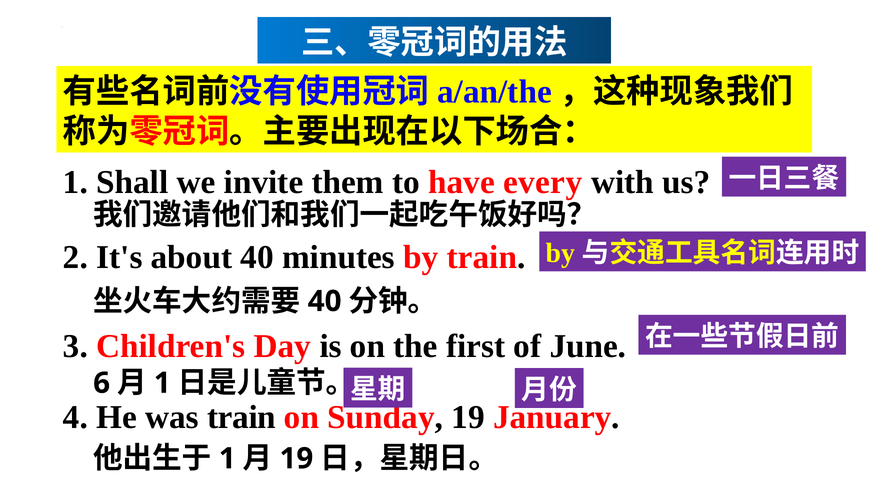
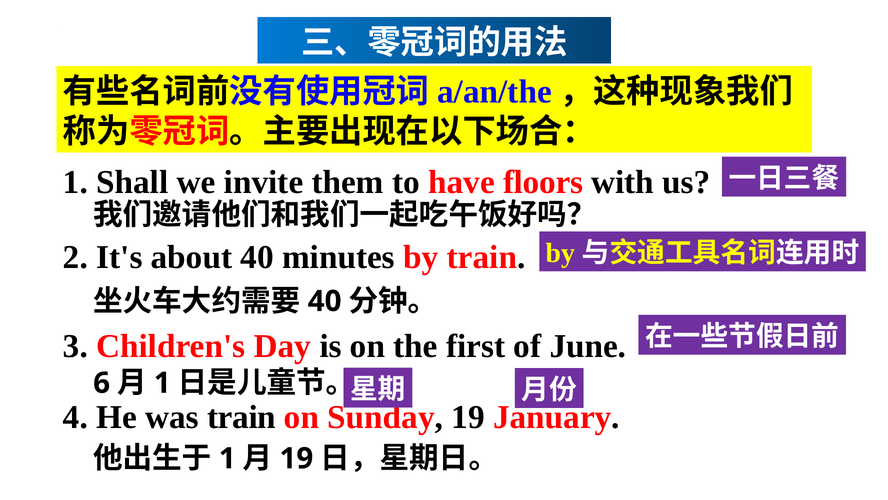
every: every -> floors (543, 182)
